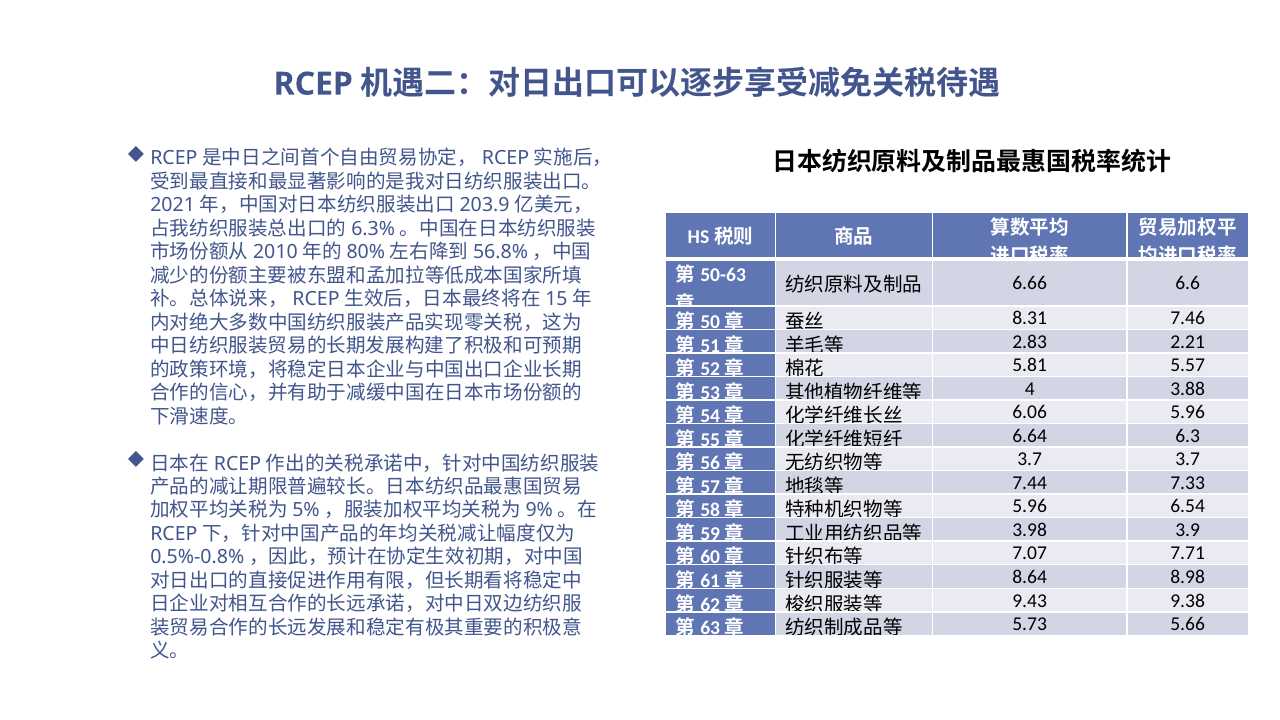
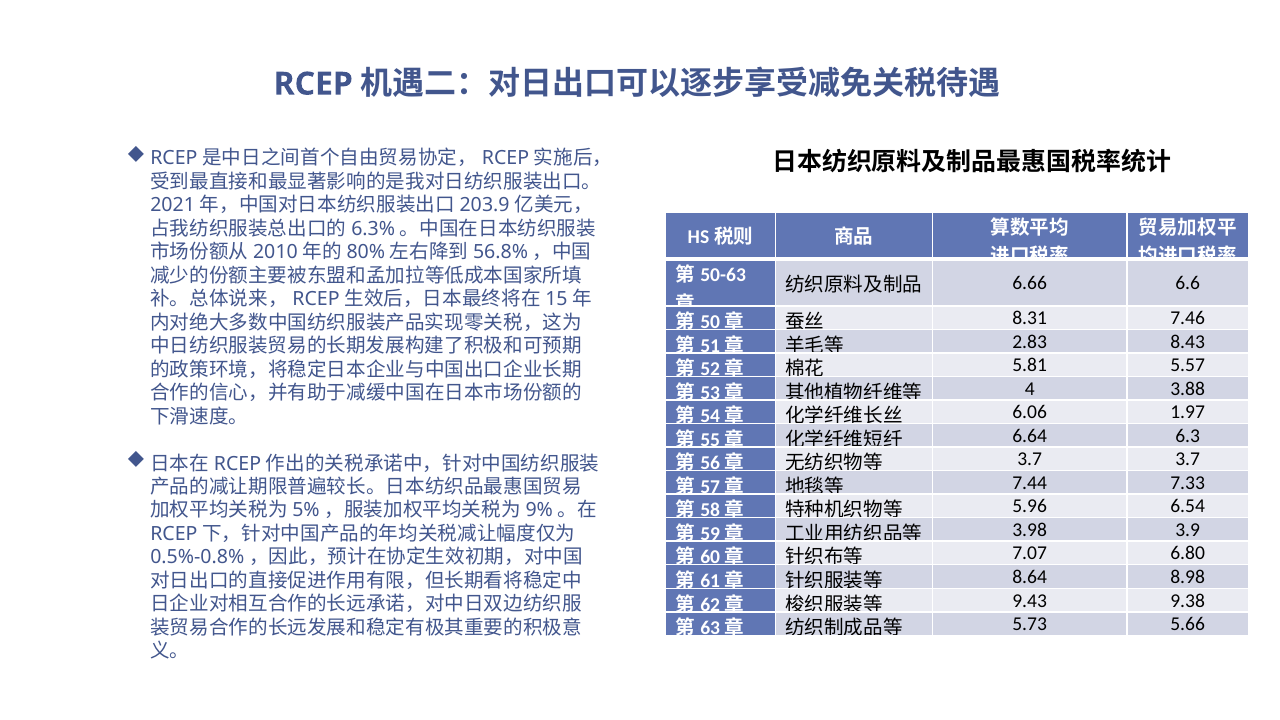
2.21: 2.21 -> 8.43 (1188, 342)
6.06 5.96: 5.96 -> 1.97 (1188, 412)
7.71: 7.71 -> 6.80 (1188, 554)
